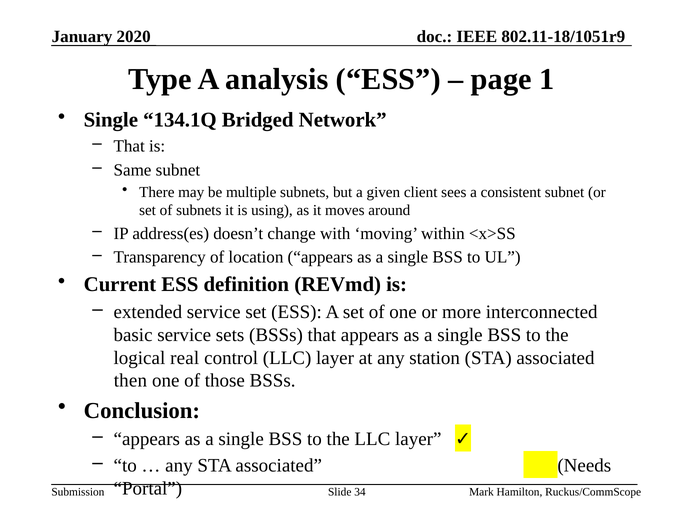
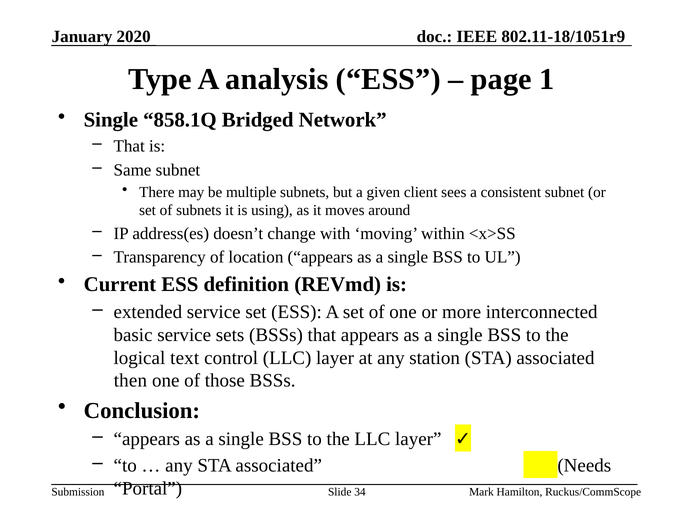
134.1Q: 134.1Q -> 858.1Q (180, 120)
real: real -> text (185, 357)
